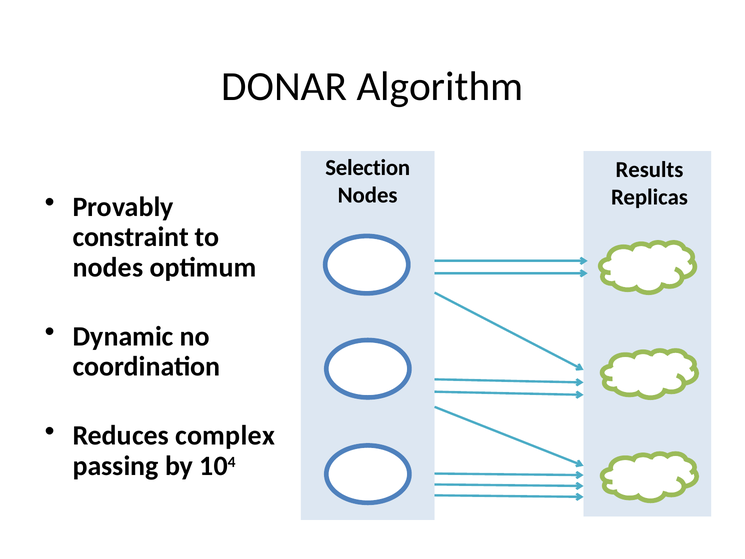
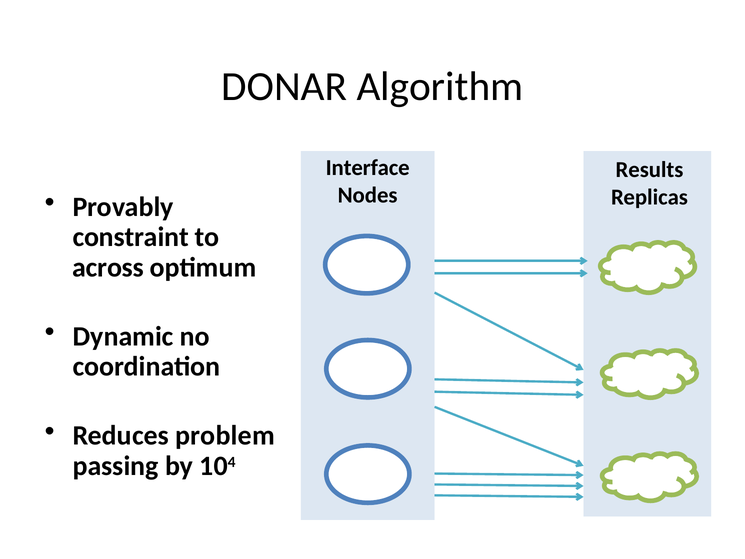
Selection: Selection -> Interface (368, 168)
nodes: nodes -> across (108, 267)
complex: complex -> problem (225, 435)
